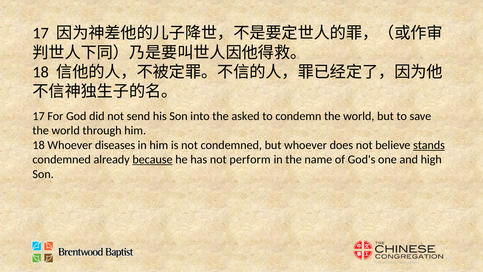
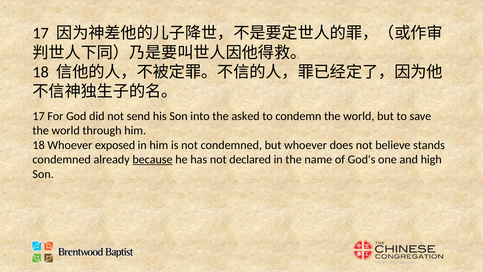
diseases: diseases -> exposed (115, 145)
stands underline: present -> none (429, 145)
perform: perform -> declared (250, 159)
